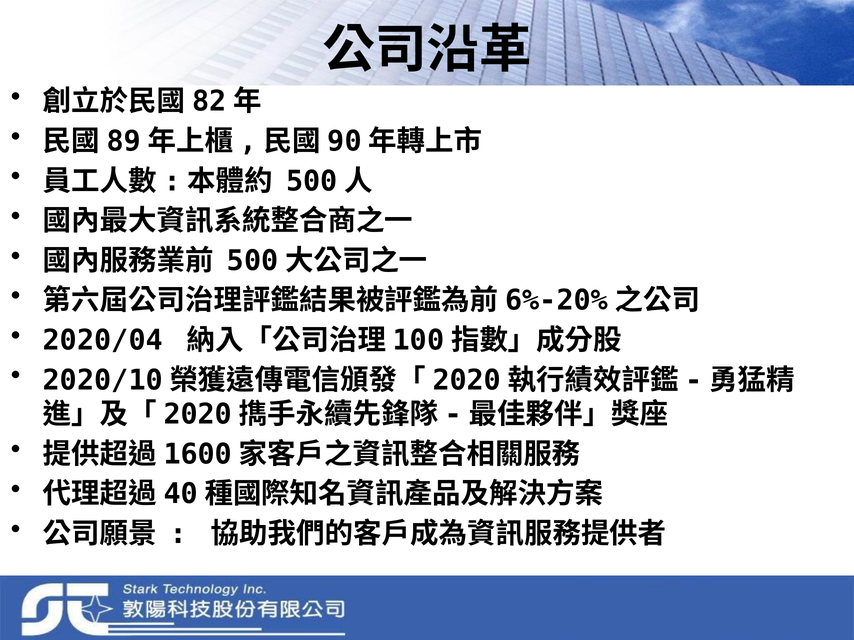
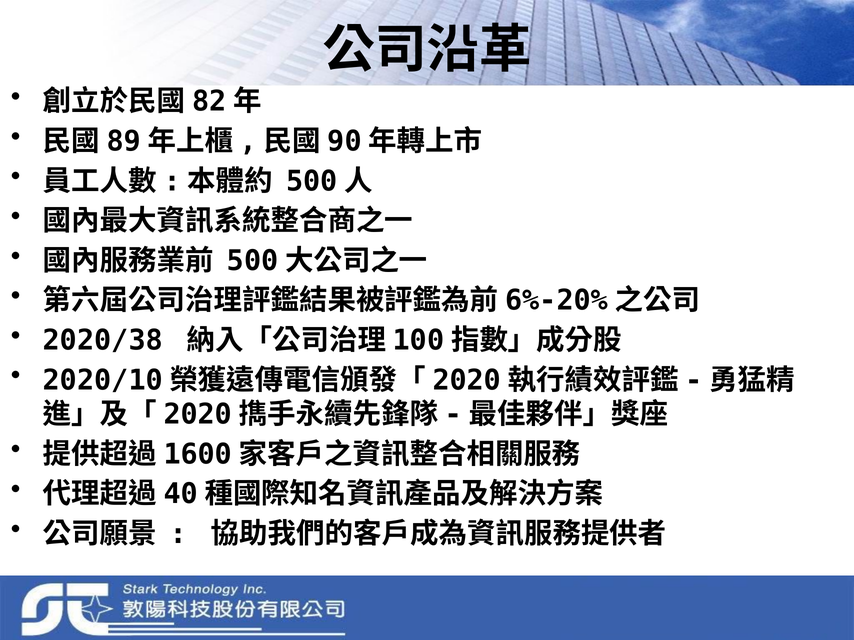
2020/04: 2020/04 -> 2020/38 (103, 341)
